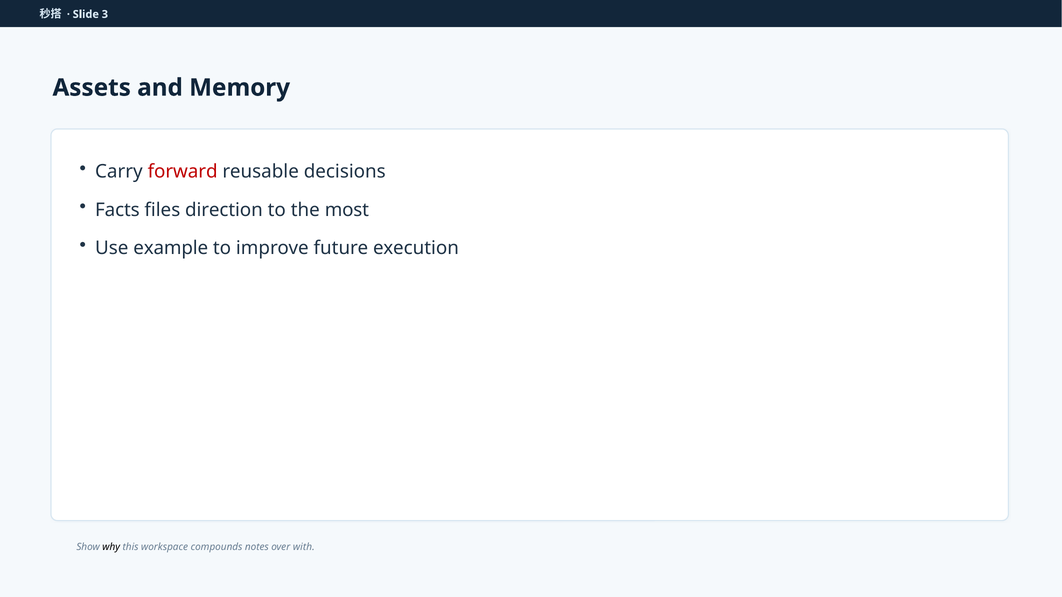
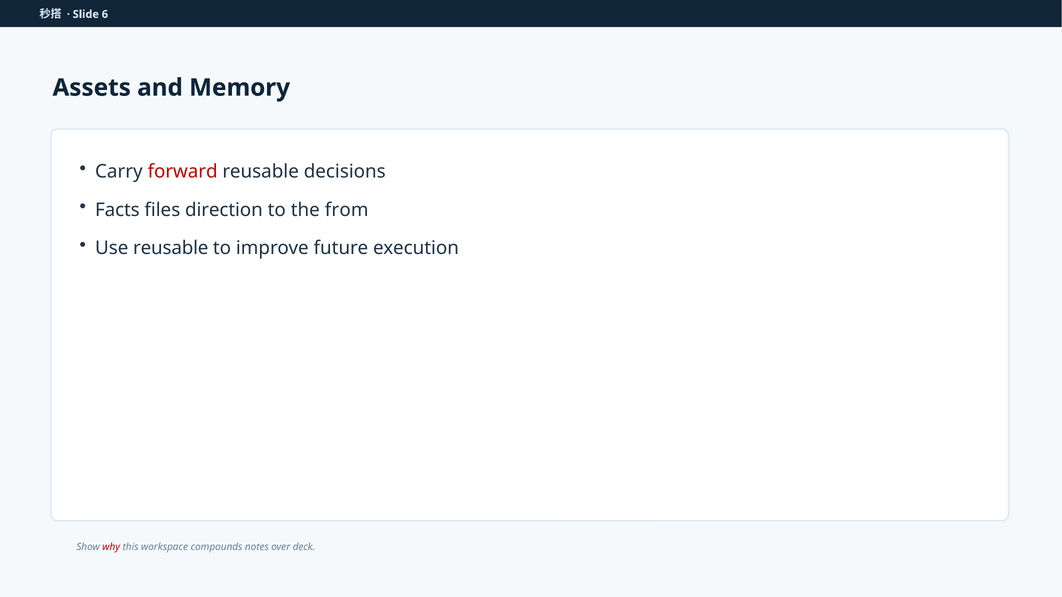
3: 3 -> 6 (105, 14)
most: most -> from (347, 210)
Use example: example -> reusable (171, 248)
why colour: black -> red (111, 547)
with: with -> deck (304, 547)
